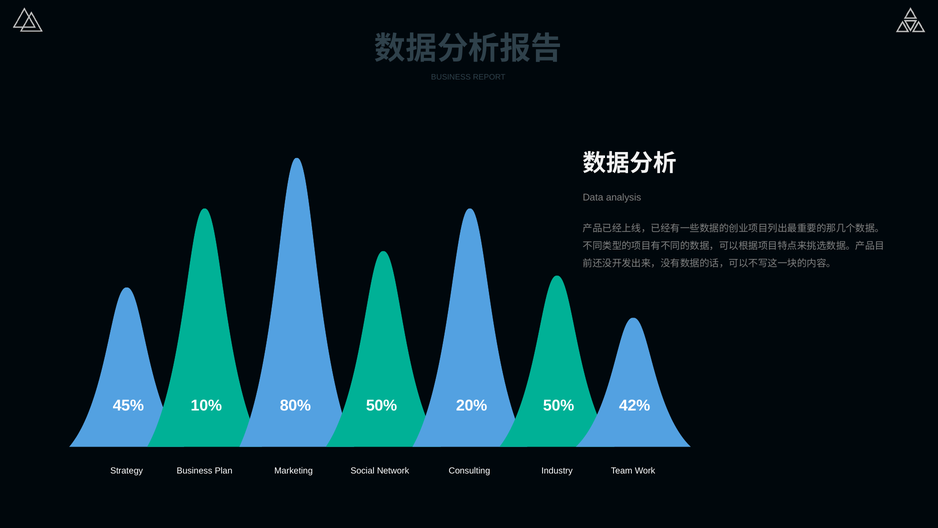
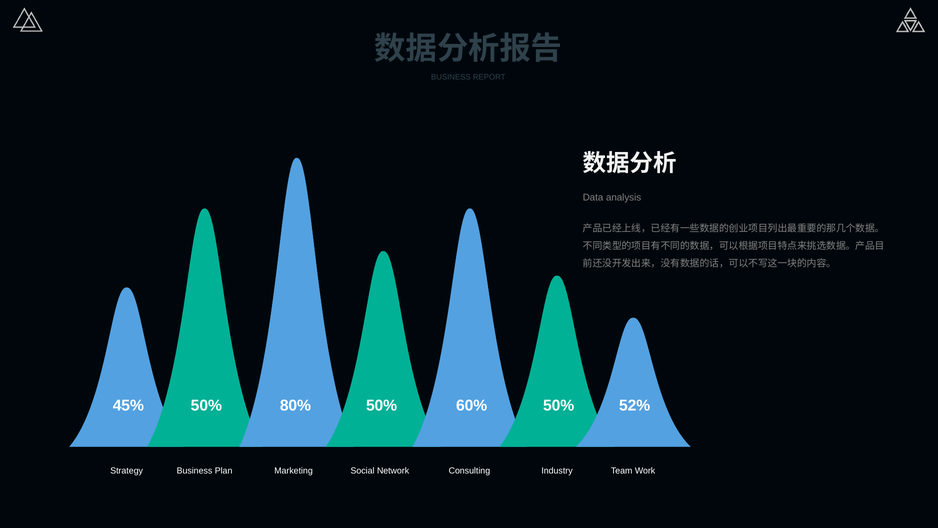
45% 10%: 10% -> 50% (206, 405)
20%: 20% -> 60% (472, 405)
42%: 42% -> 52% (635, 405)
